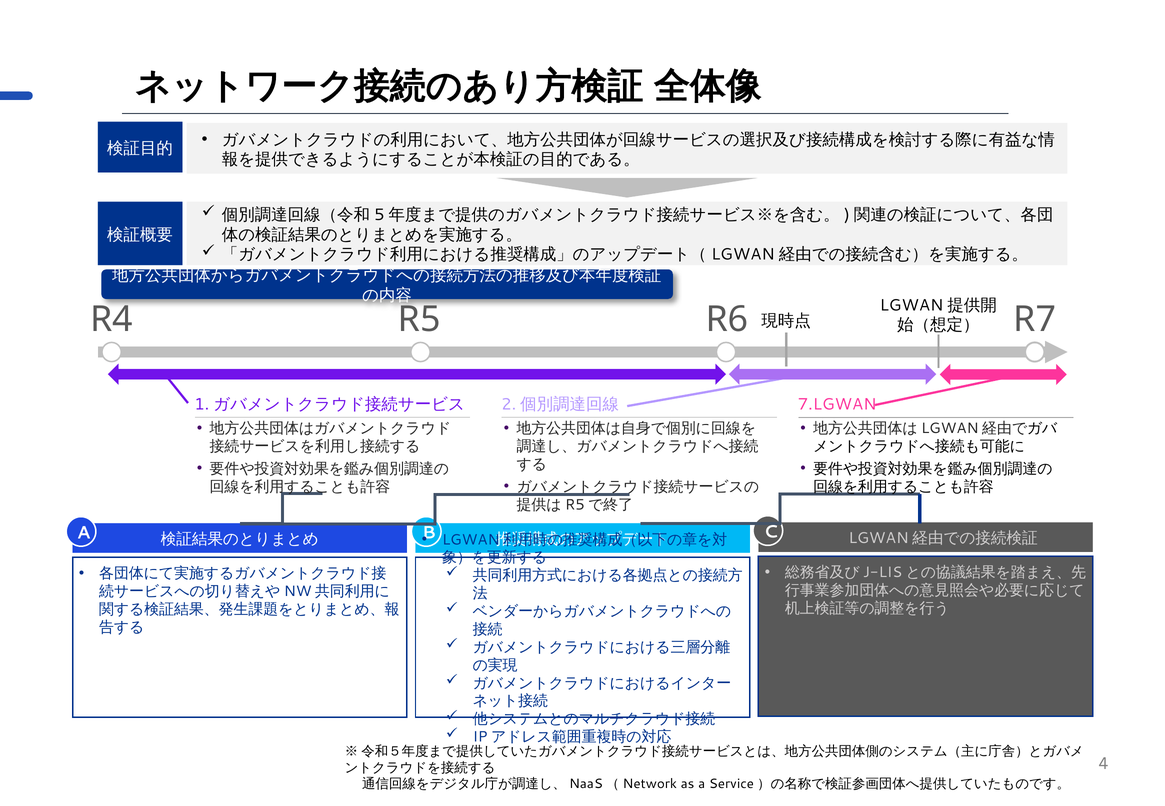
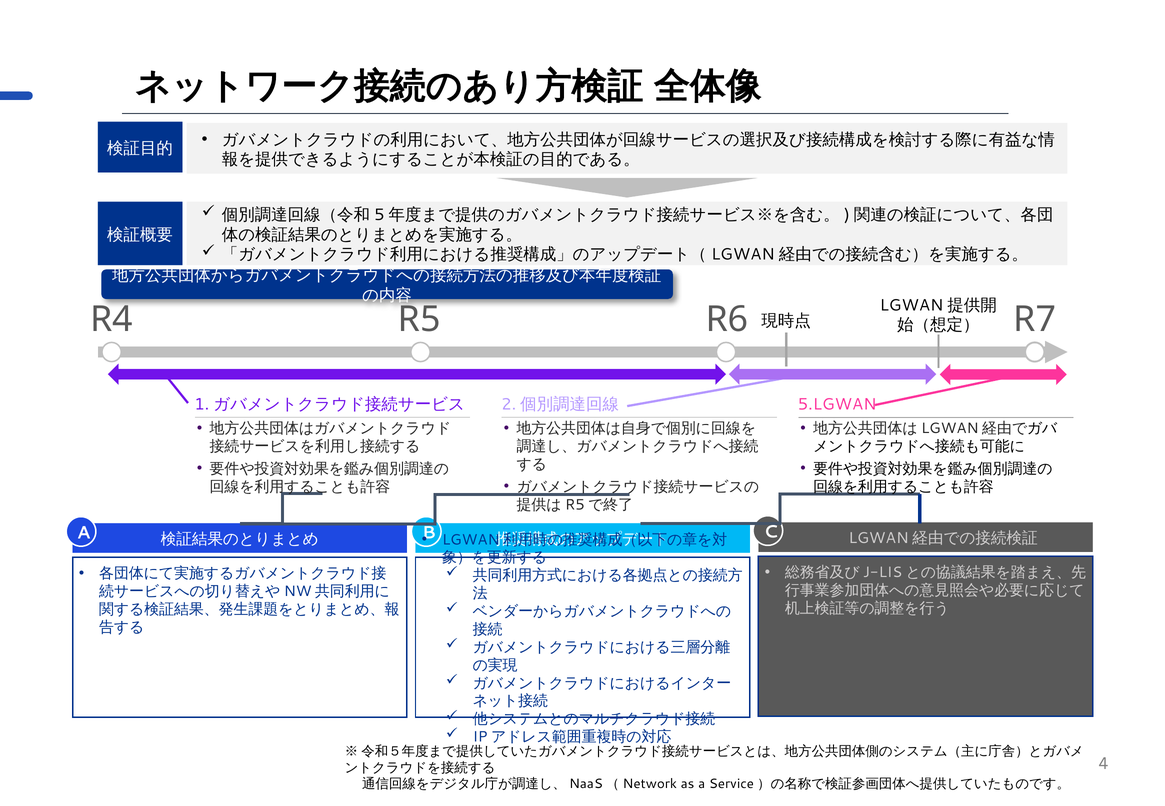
7.LGWAN: 7.LGWAN -> 5.LGWAN (837, 405)
